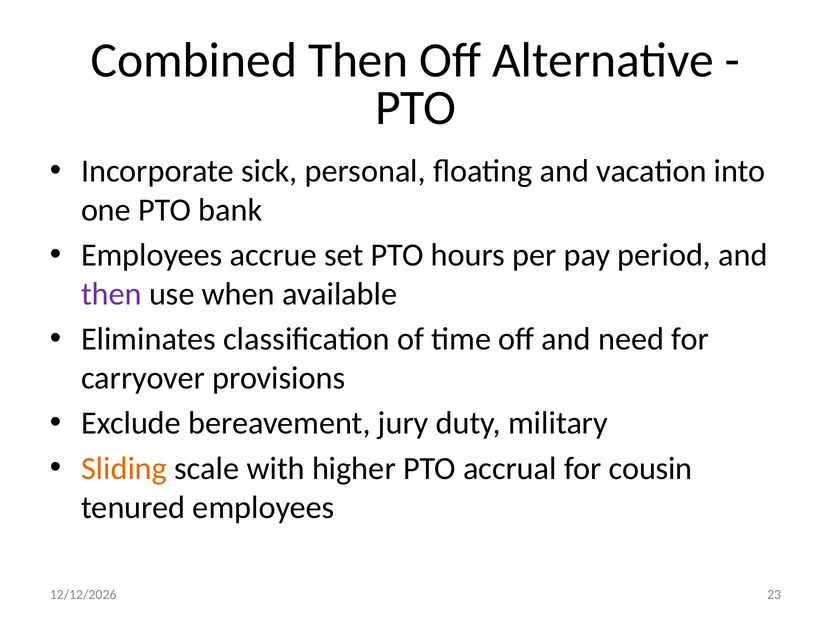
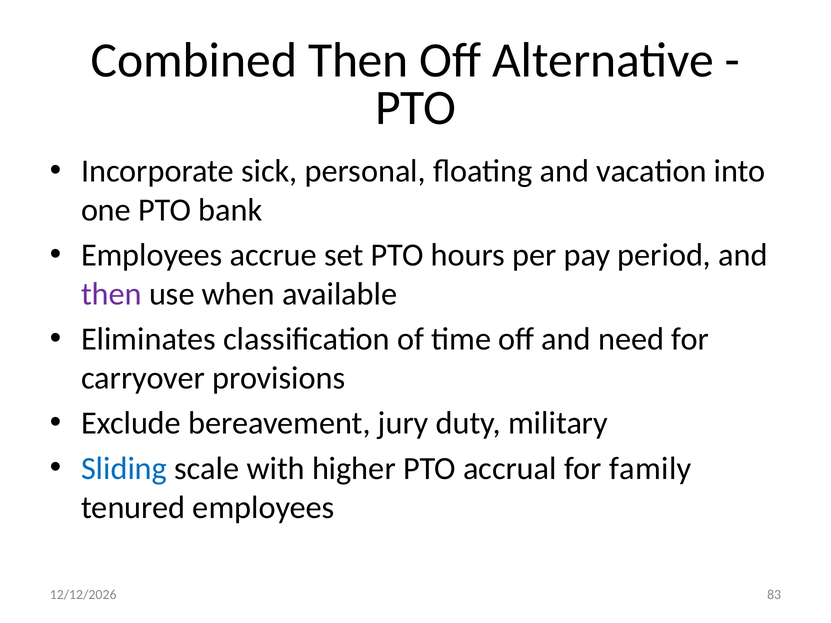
Sliding colour: orange -> blue (124, 469)
cousin: cousin -> family (650, 469)
23: 23 -> 83 (774, 595)
